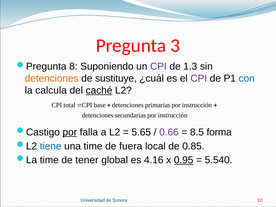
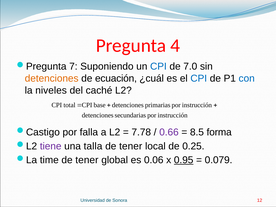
3: 3 -> 4 (175, 46)
8: 8 -> 7 (73, 66)
CPI colour: purple -> blue (158, 66)
1.3: 1.3 -> 7.0 (190, 66)
sustituye: sustituye -> ecuación (116, 78)
CPI colour: purple -> blue (199, 78)
calcula: calcula -> niveles (51, 90)
caché underline: present -> none (99, 90)
por underline: present -> none (70, 132)
5.65: 5.65 -> 7.78 (141, 132)
tiene colour: blue -> purple (51, 146)
una time: time -> talla (93, 146)
fuera: fuera -> tener (131, 146)
0.85: 0.85 -> 0.25 (193, 146)
4.16: 4.16 -> 0.06 (154, 160)
5.540: 5.540 -> 0.079 (219, 160)
